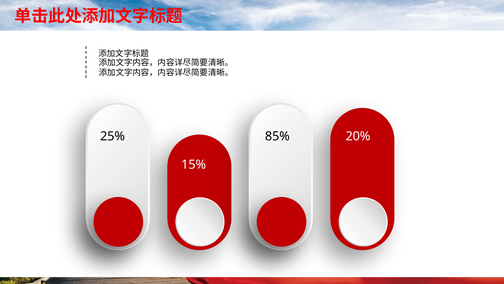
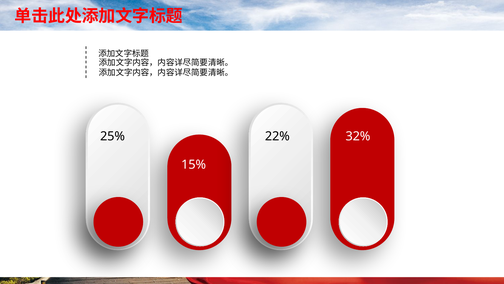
85%: 85% -> 22% (277, 136)
20%: 20% -> 32% (358, 136)
